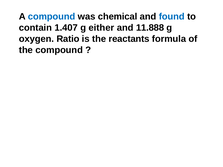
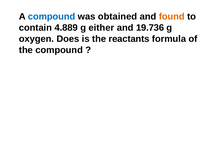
chemical: chemical -> obtained (118, 17)
found colour: blue -> orange (172, 17)
1.407: 1.407 -> 4.889 (66, 28)
11.888: 11.888 -> 19.736 (150, 28)
Ratio: Ratio -> Does (68, 39)
